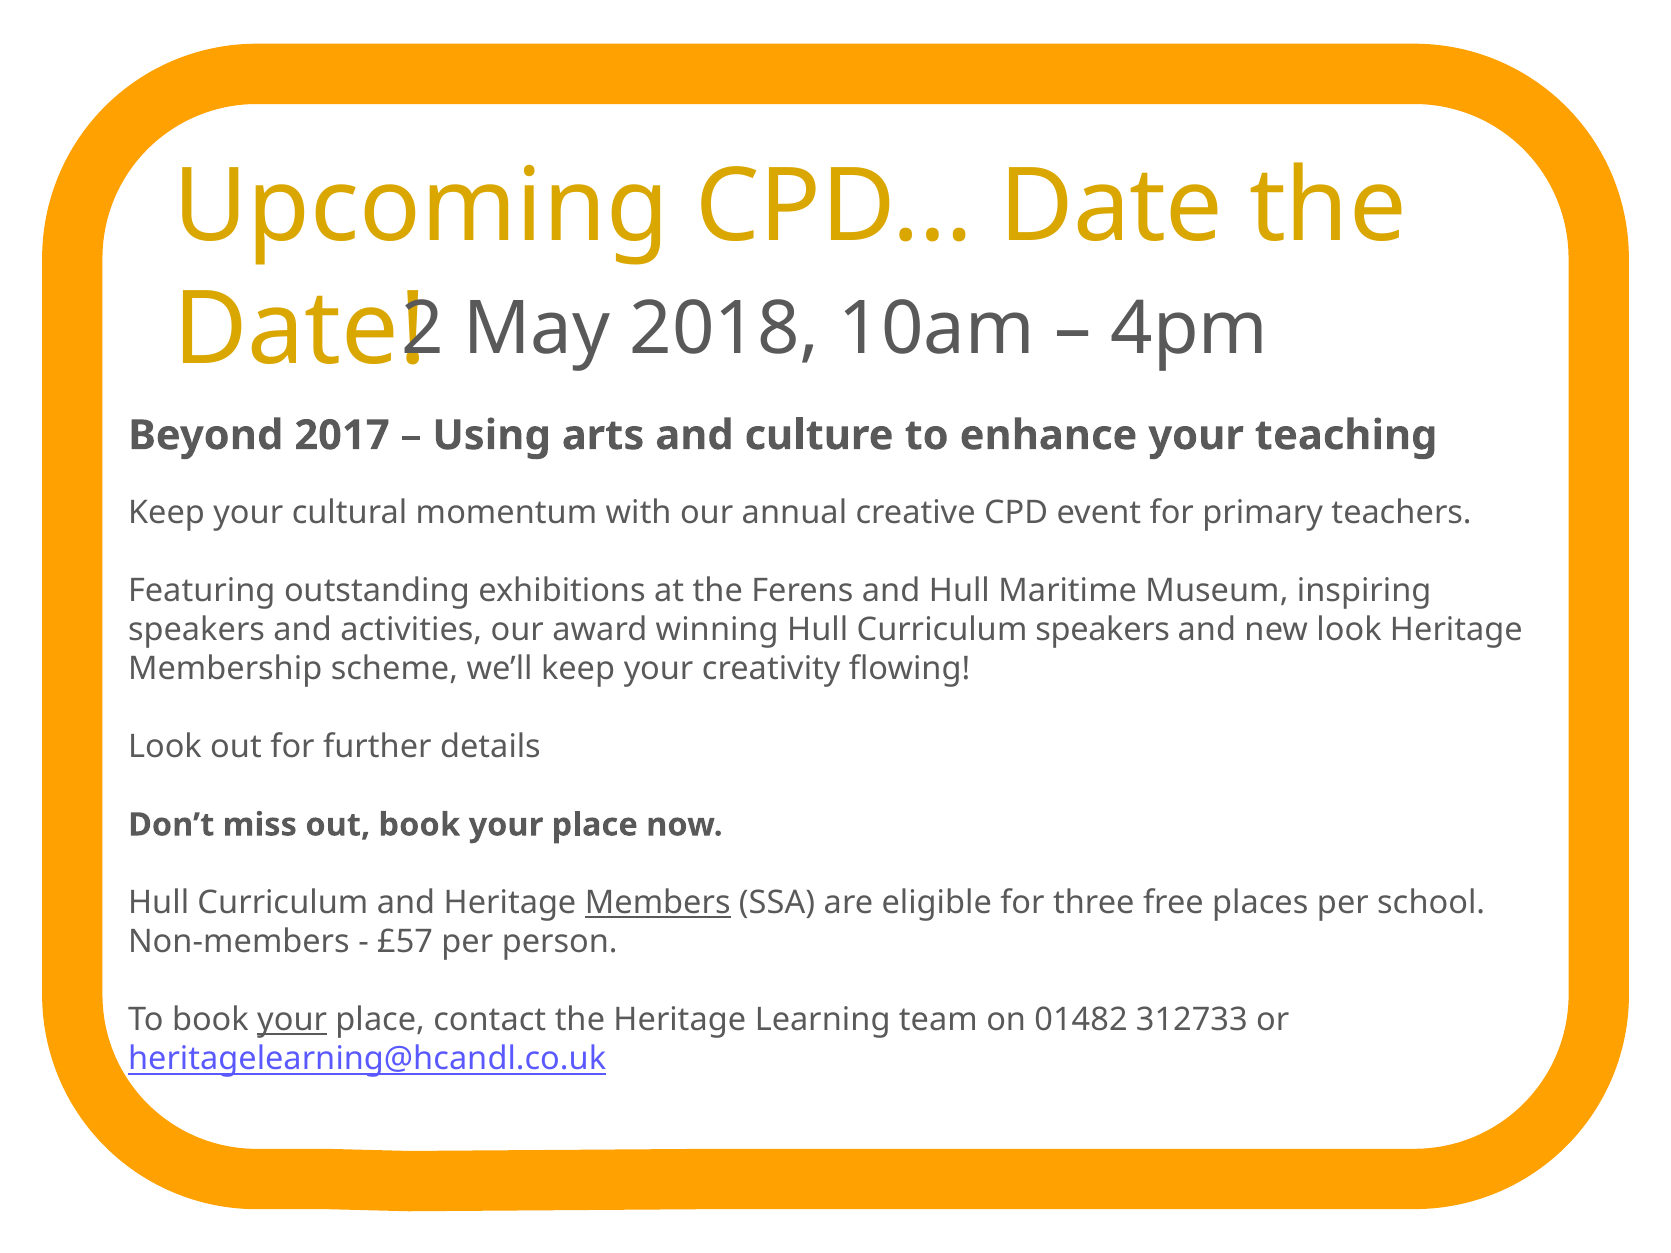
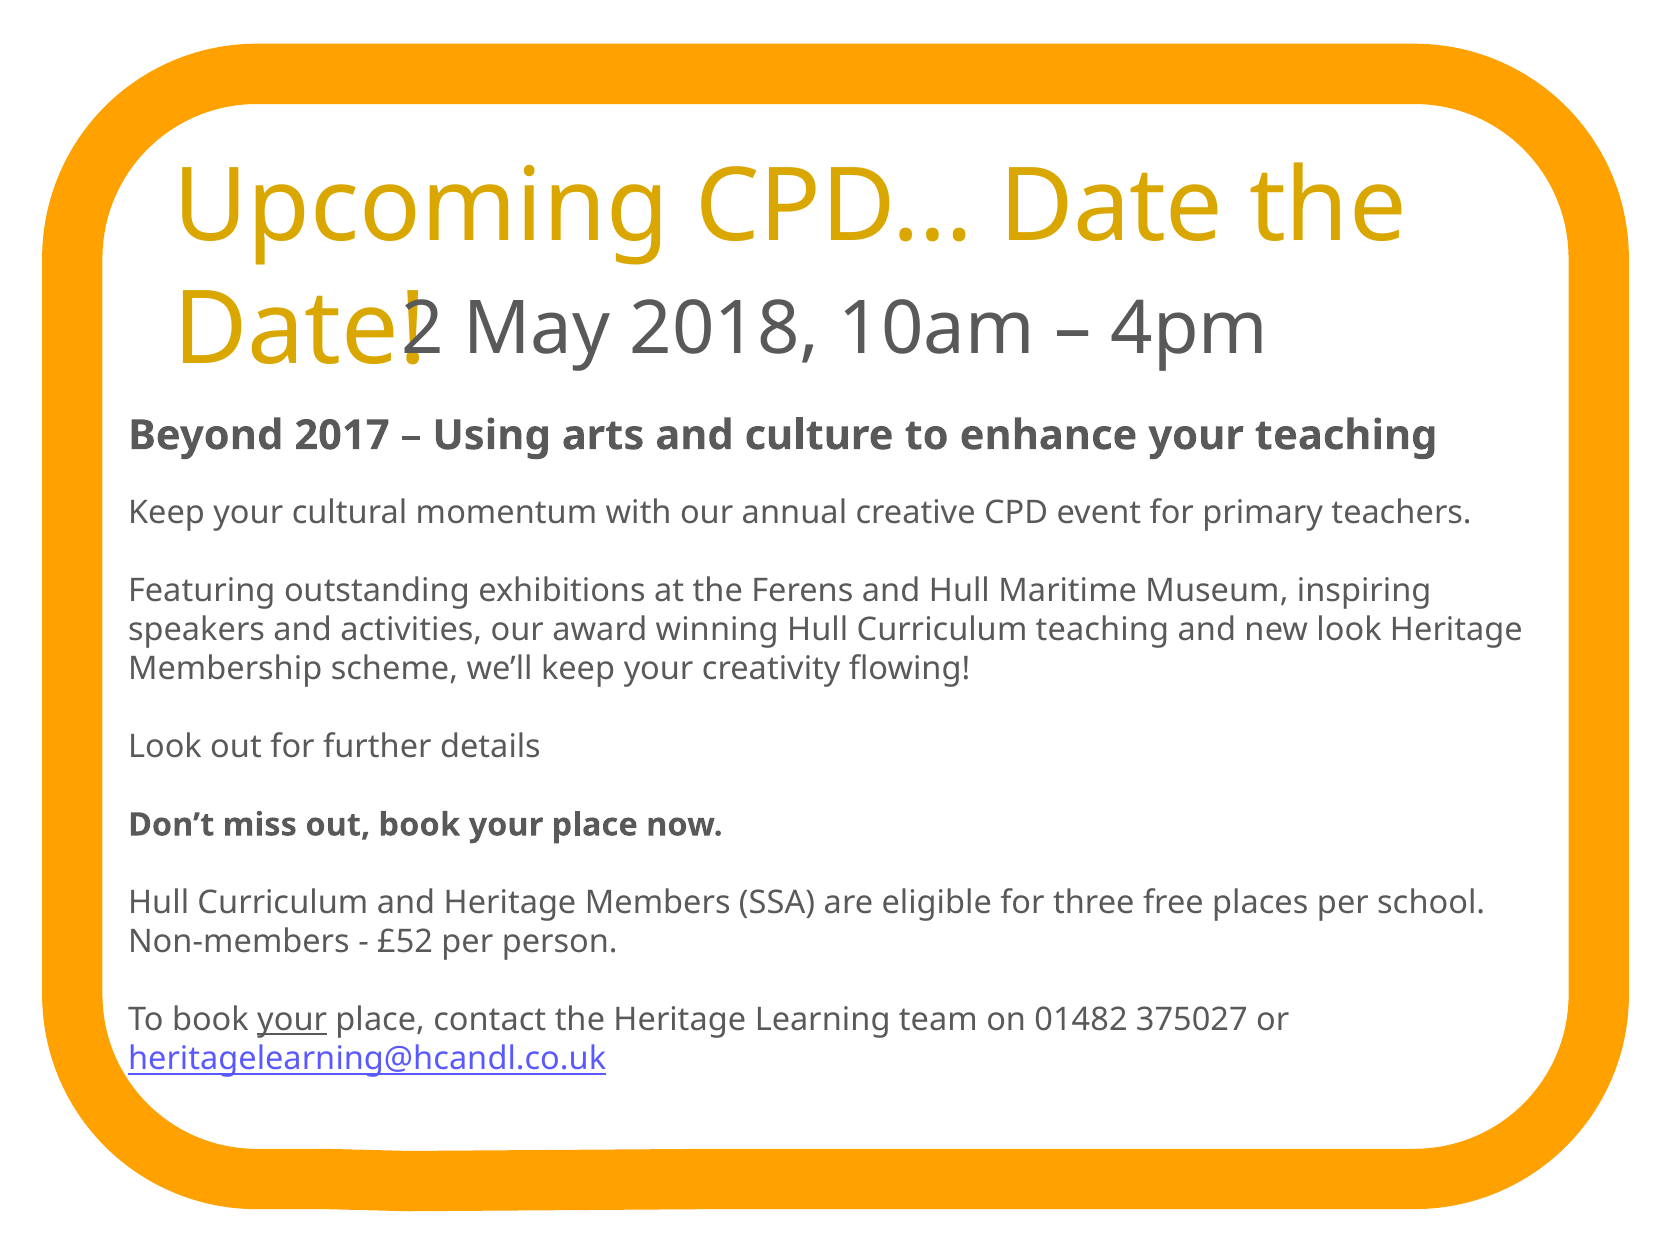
Curriculum speakers: speakers -> teaching (1102, 630)
Members underline: present -> none (658, 903)
£57: £57 -> £52 (405, 942)
312733: 312733 -> 375027 (1192, 1020)
